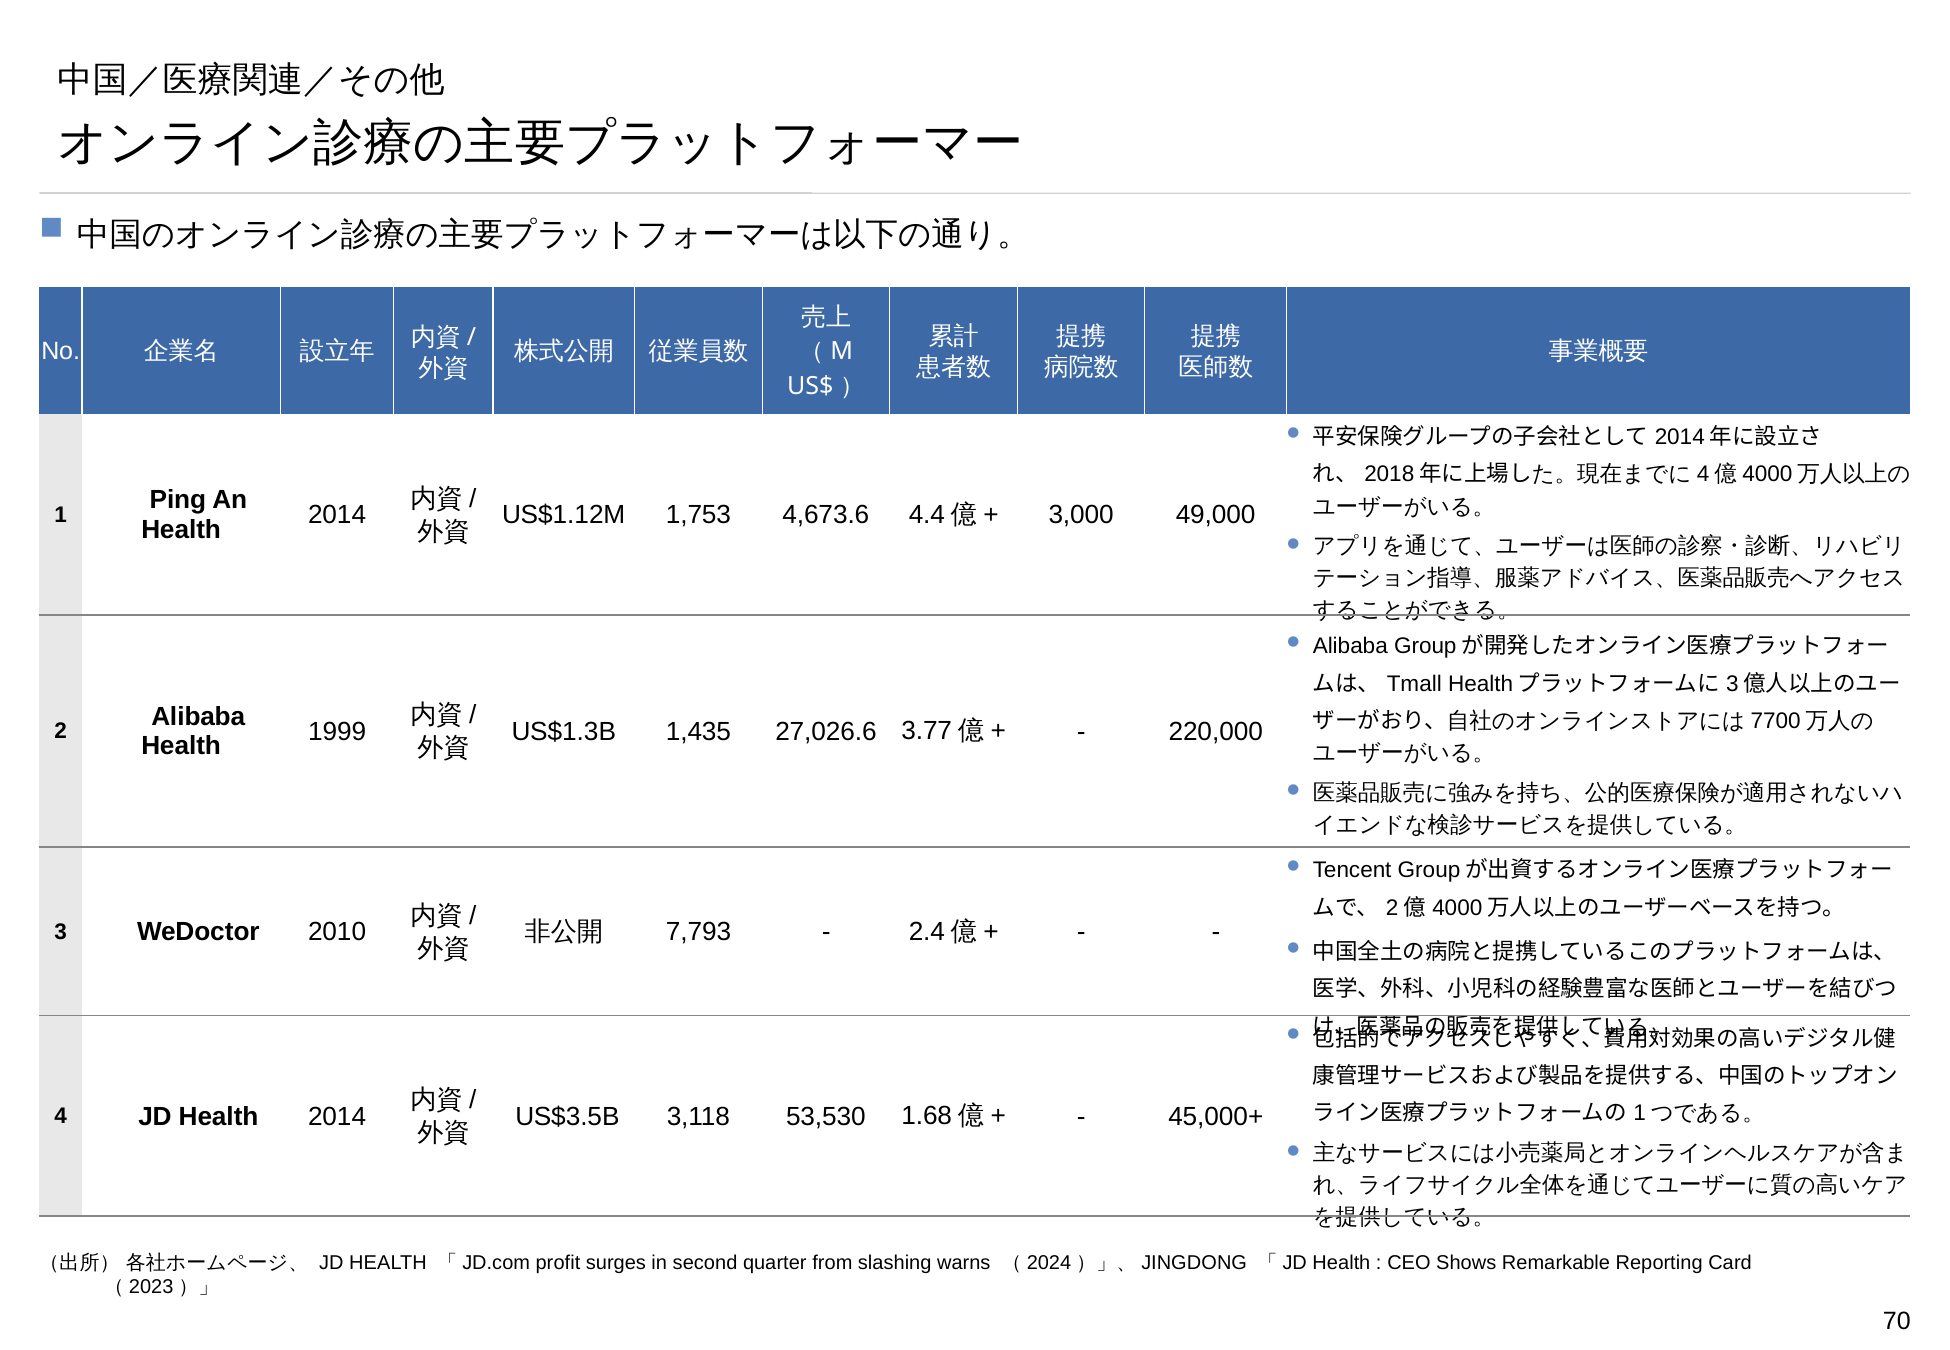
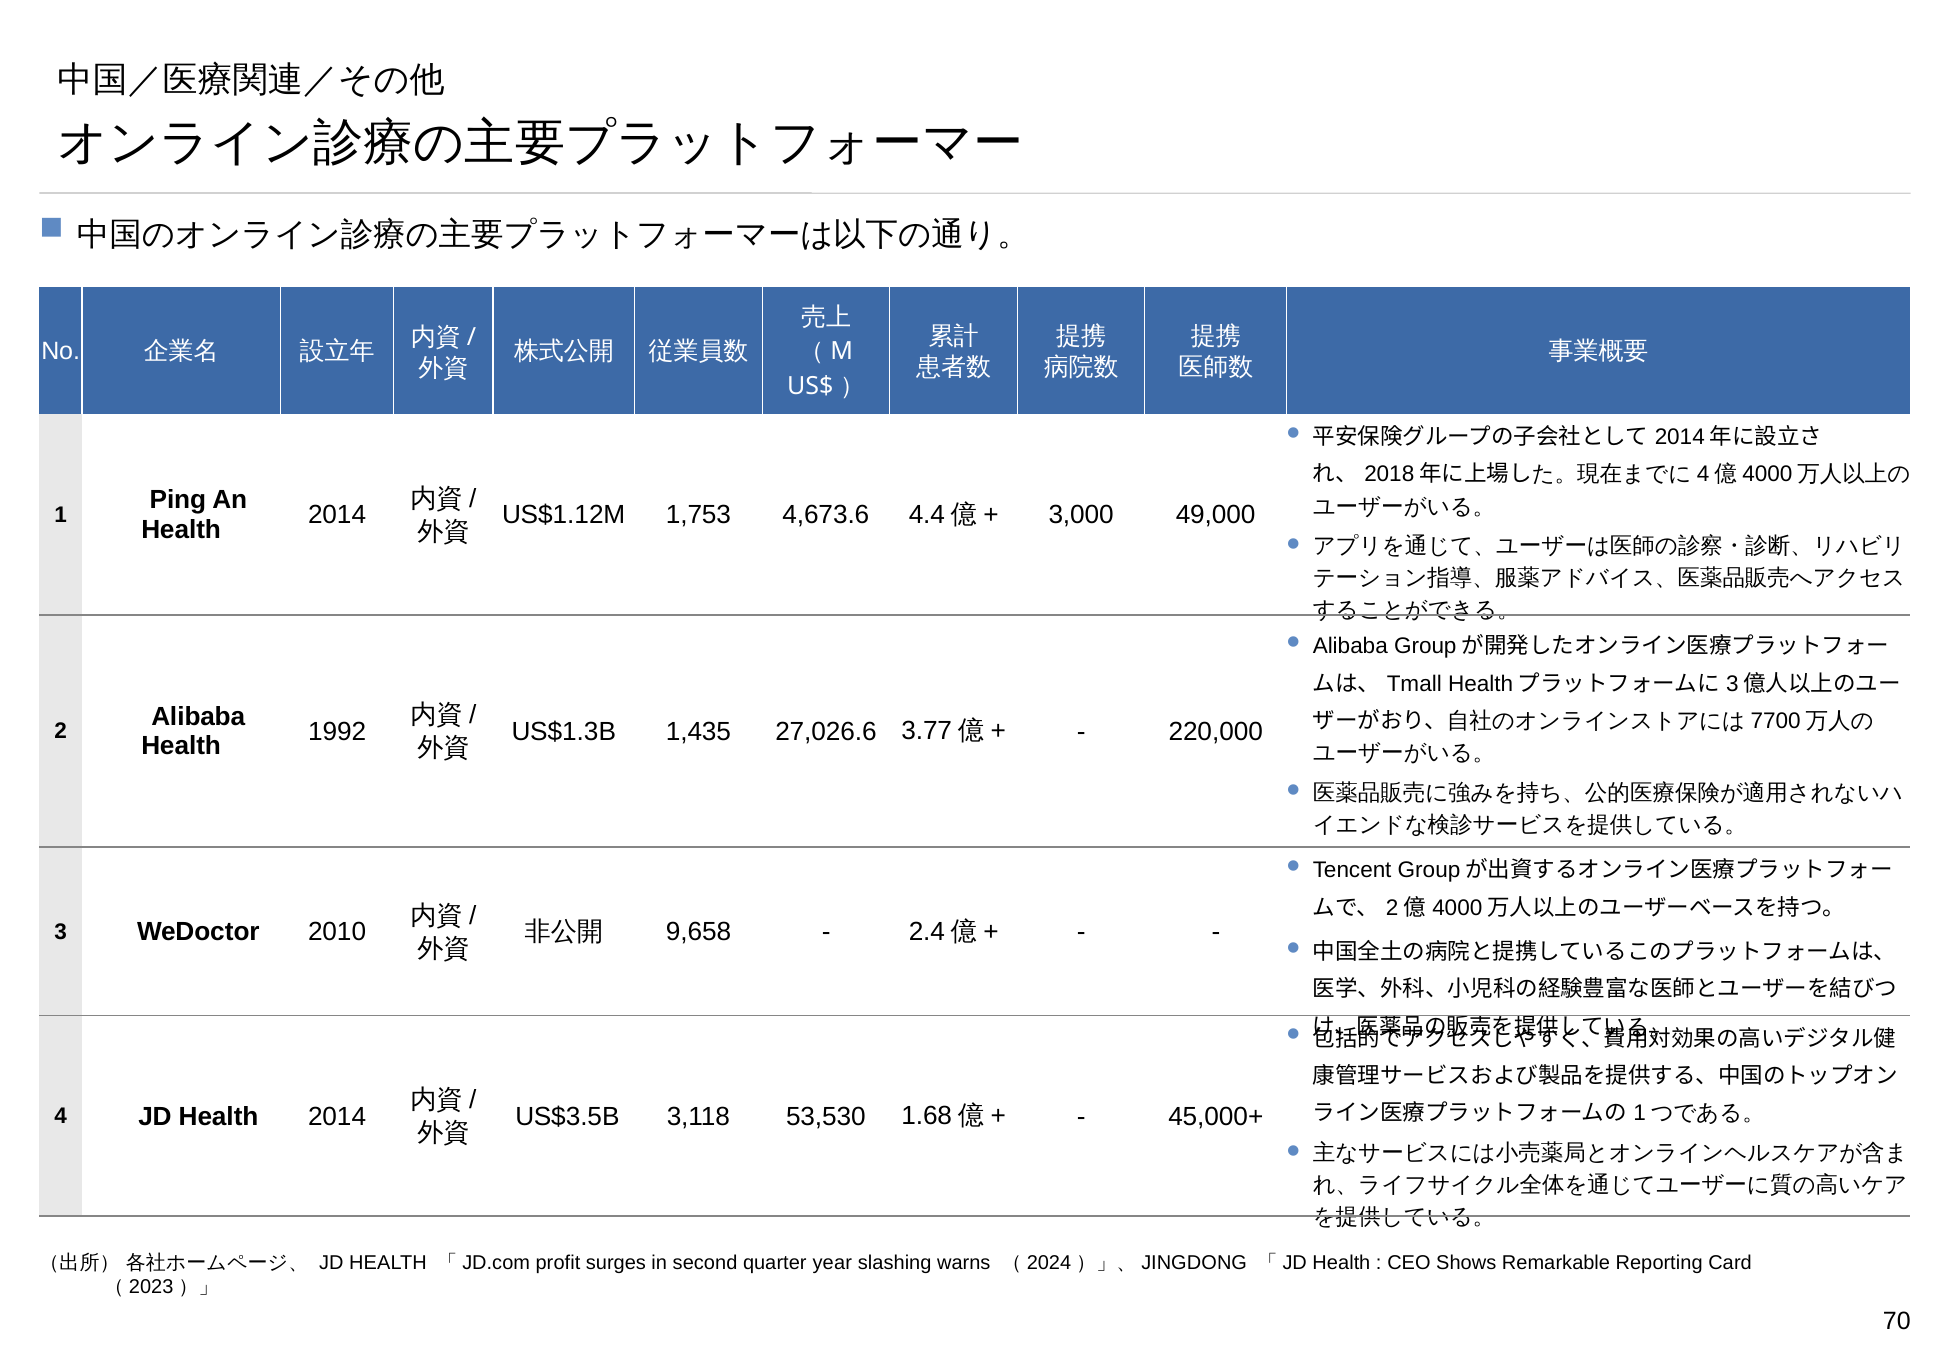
1999: 1999 -> 1992 (337, 731)
7,793: 7,793 -> 9,658 (699, 932)
from: from -> year (832, 1263)
